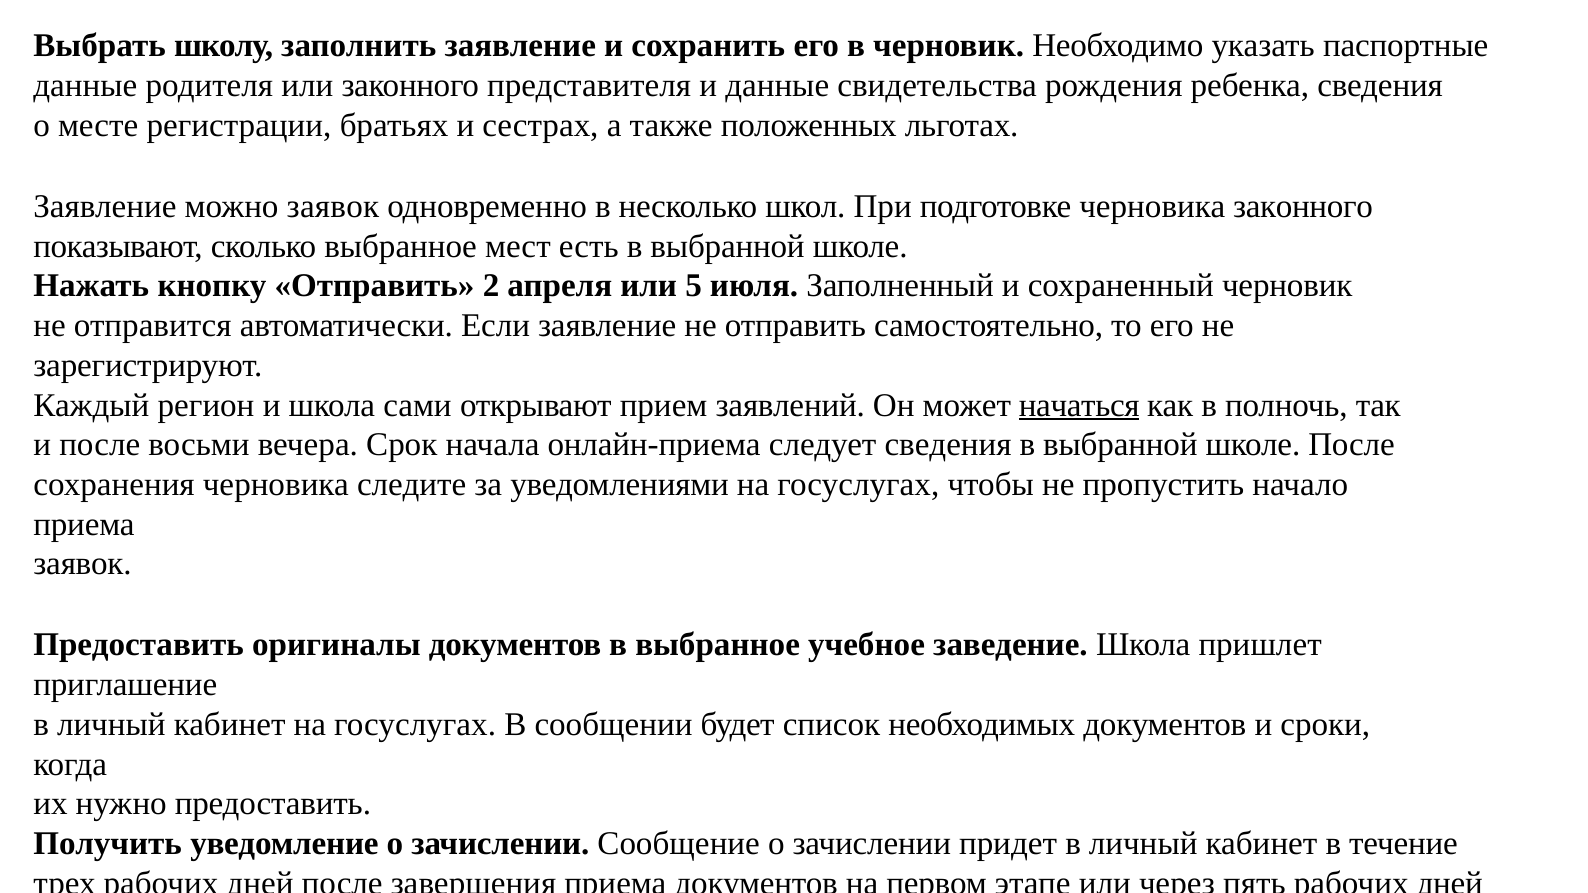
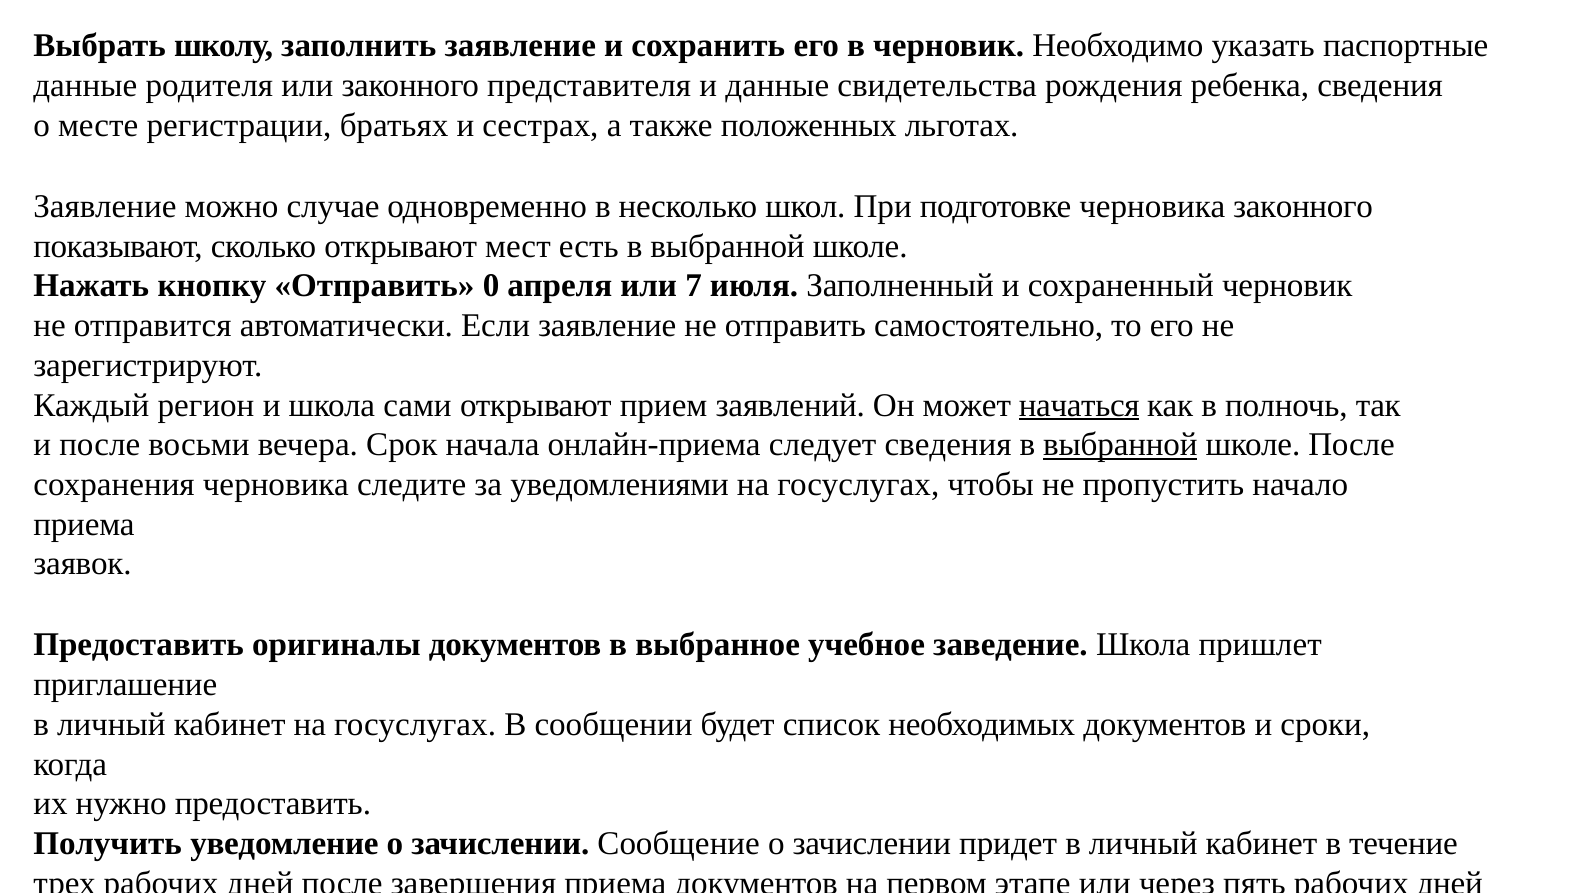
можно заявок: заявок -> случае (333, 207)
сколько выбранное: выбранное -> открывают (401, 246)
2: 2 -> 0 (491, 286)
5: 5 -> 7 (694, 286)
выбранной underline: none -> present (1120, 445)
